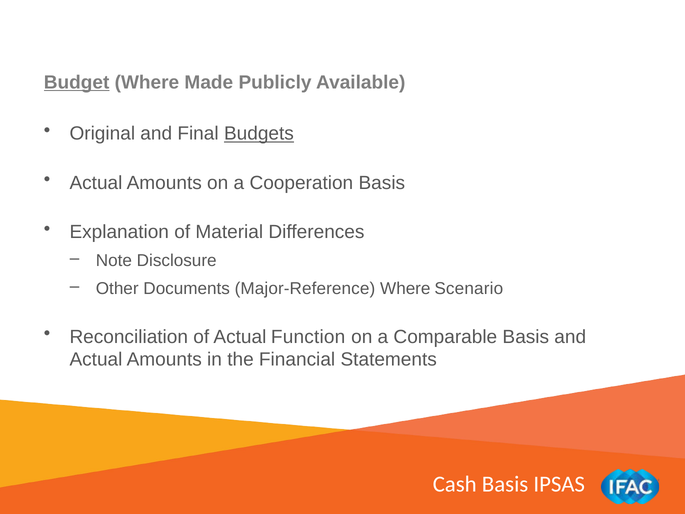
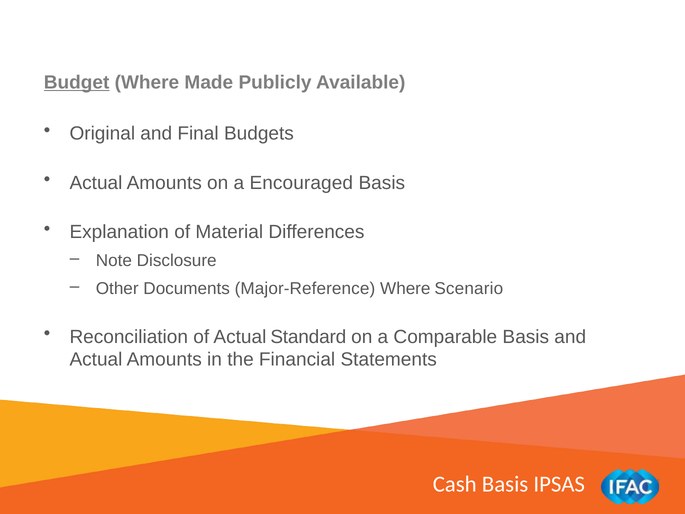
Budgets underline: present -> none (259, 134)
Cooperation: Cooperation -> Encouraged (301, 183)
Function: Function -> Standard (308, 337)
